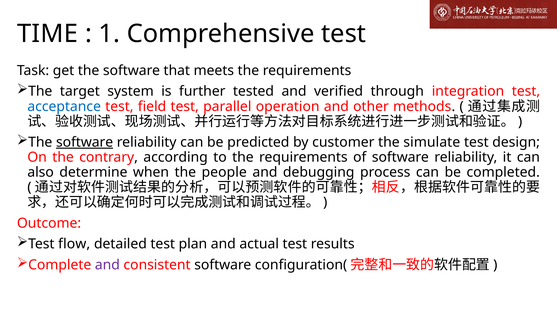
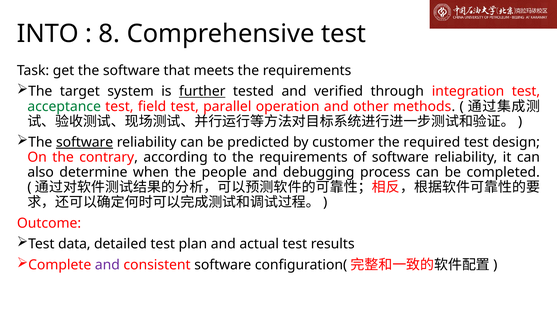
TIME: TIME -> INTO (48, 34)
1: 1 -> 8 (109, 34)
further underline: none -> present (202, 91)
acceptance colour: blue -> green (64, 107)
simulate: simulate -> required (432, 142)
flow: flow -> data (74, 244)
